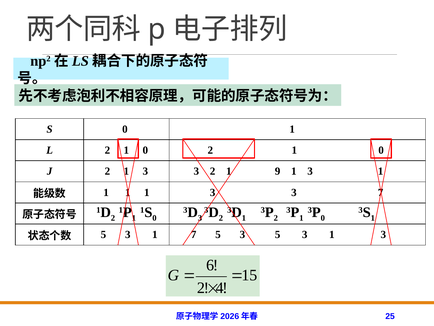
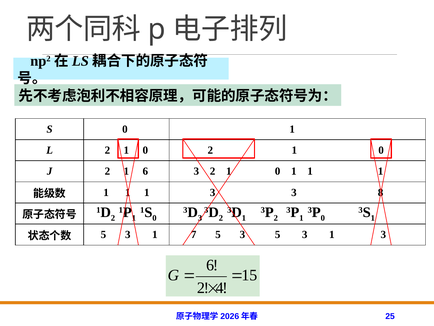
2 1 3: 3 -> 6 (145, 171)
3 2 1 9: 9 -> 0 (278, 171)
3: 3 -> 1 (310, 171)
3 7: 7 -> 8 (381, 192)
